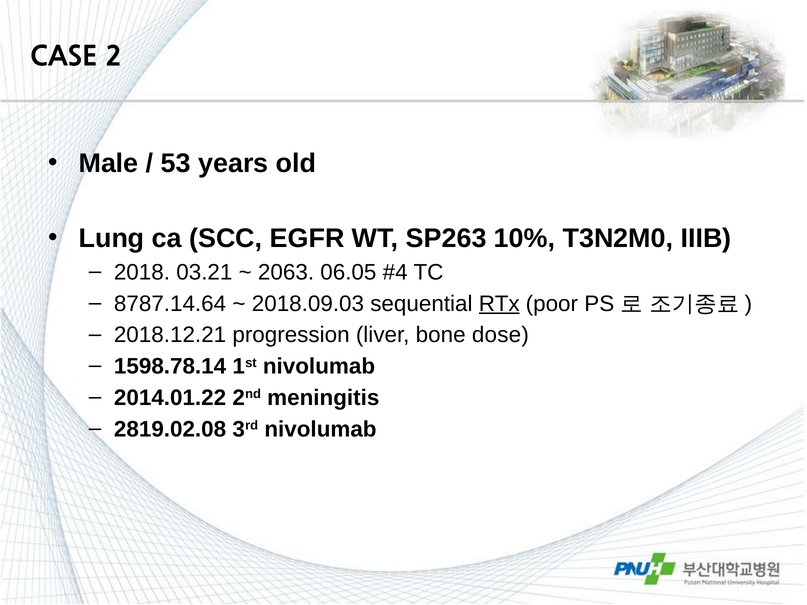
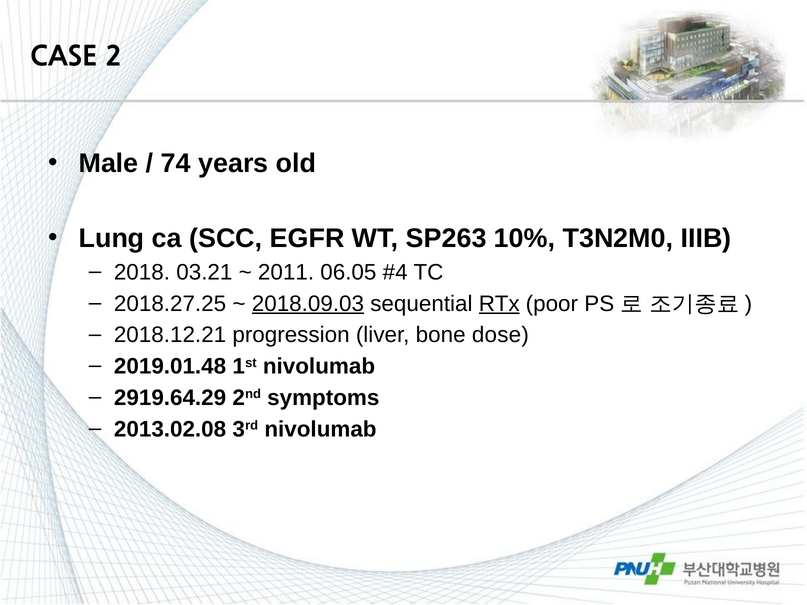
53: 53 -> 74 (176, 163)
2063: 2063 -> 2011 (286, 272)
8787.14.64: 8787.14.64 -> 2018.27.25 (170, 304)
2018.09.03 underline: none -> present (308, 304)
1598.78.14: 1598.78.14 -> 2019.01.48 (170, 367)
2014.01.22: 2014.01.22 -> 2919.64.29 (170, 398)
meningitis: meningitis -> symptoms (323, 398)
2819.02.08: 2819.02.08 -> 2013.02.08 (170, 429)
